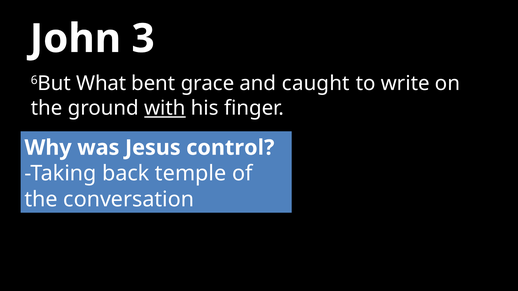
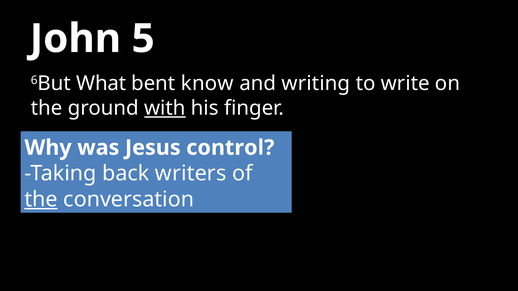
3: 3 -> 5 (143, 39)
grace: grace -> know (207, 84)
caught: caught -> writing (316, 84)
temple: temple -> writers (191, 174)
the underline: none -> present (41, 200)
